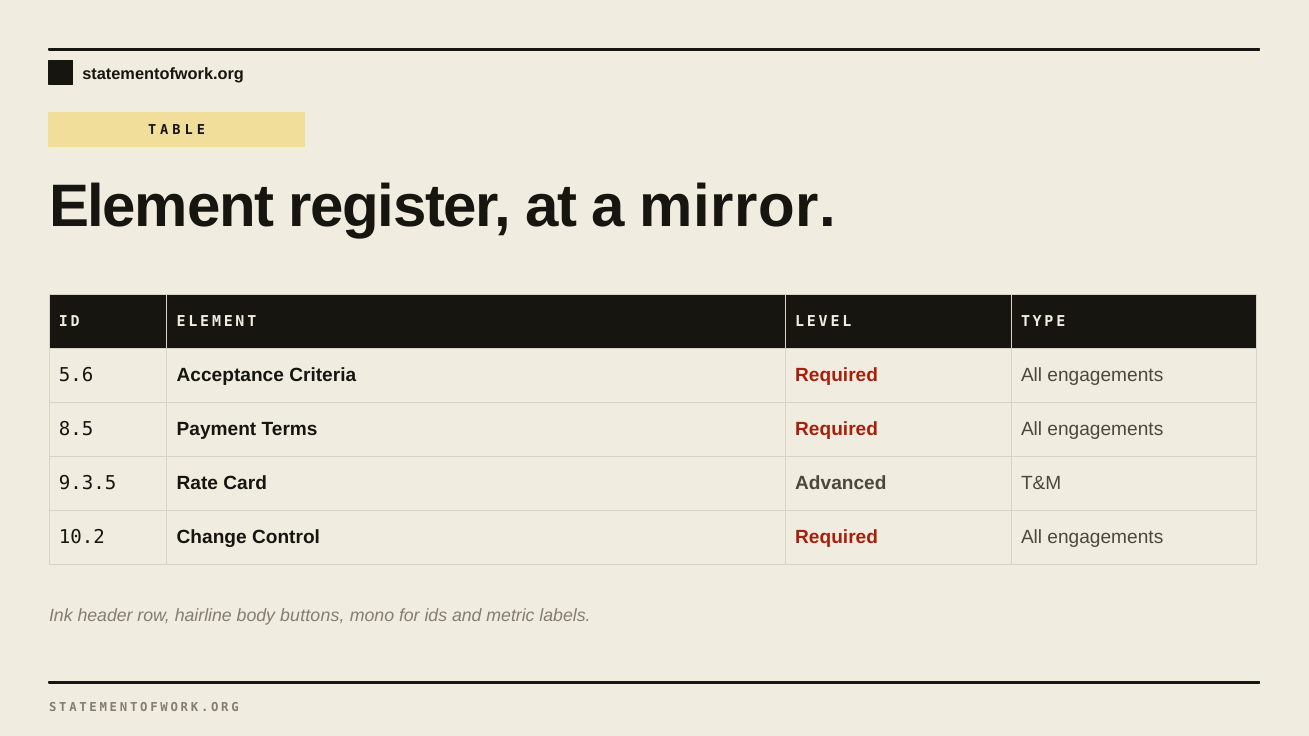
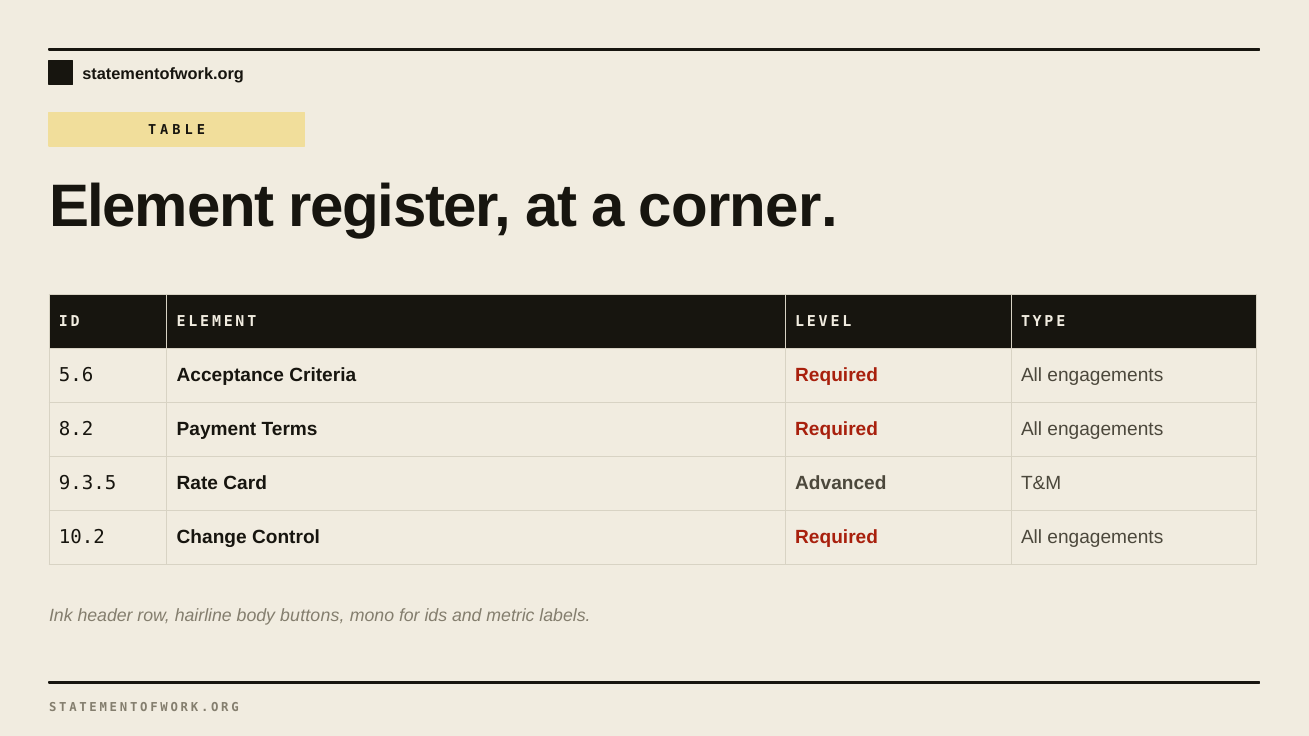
mirror: mirror -> corner (738, 207)
8.5: 8.5 -> 8.2 (76, 430)
